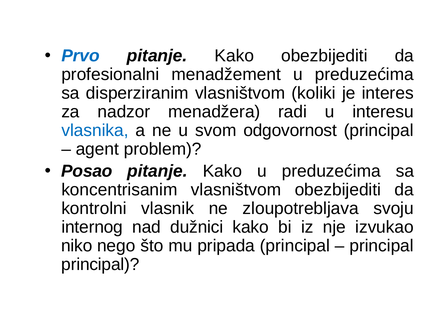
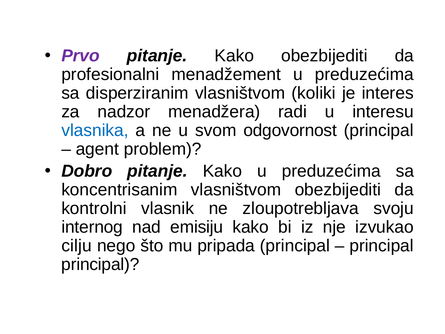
Prvo colour: blue -> purple (81, 56)
Posao: Posao -> Dobro (87, 171)
dužnici: dužnici -> emisiju (197, 227)
niko: niko -> cilju (77, 246)
